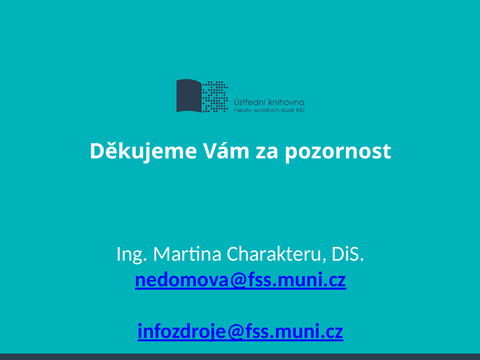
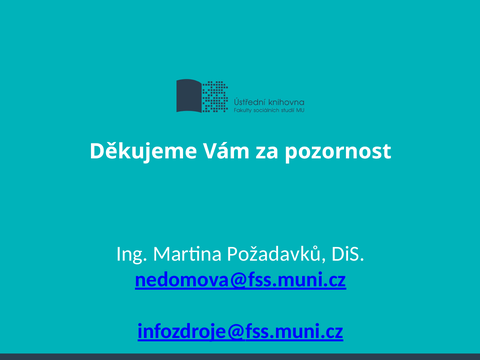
Charakteru: Charakteru -> Požadavků (277, 254)
